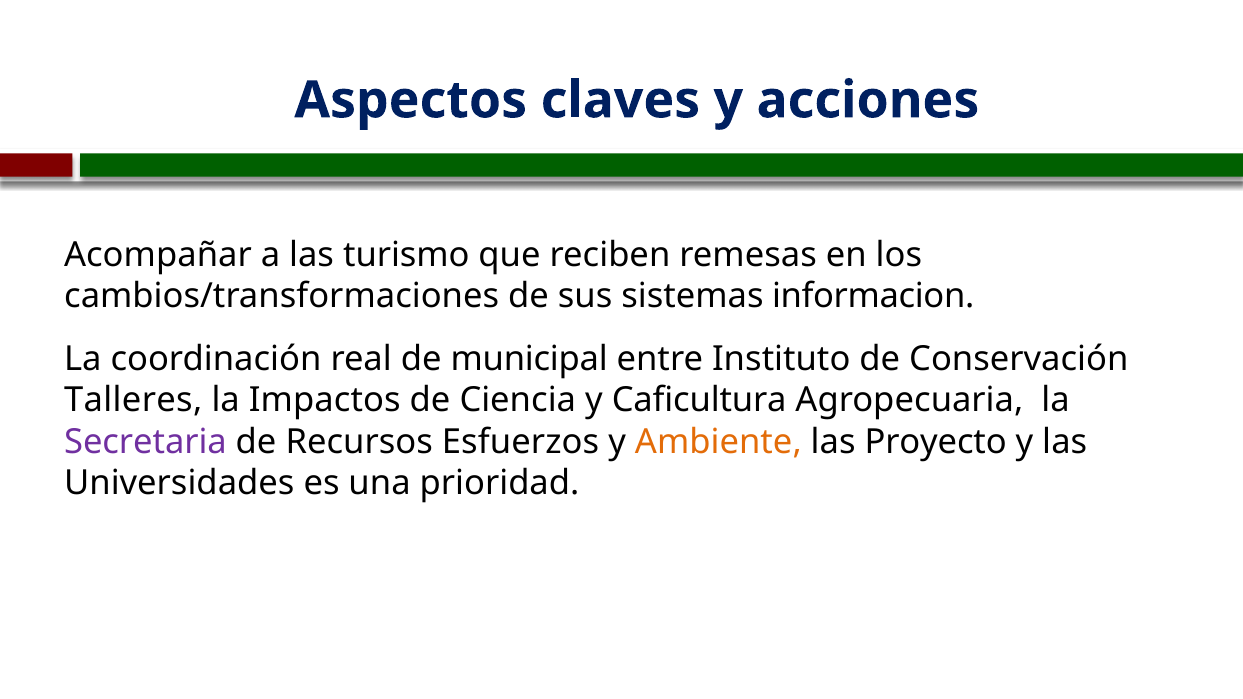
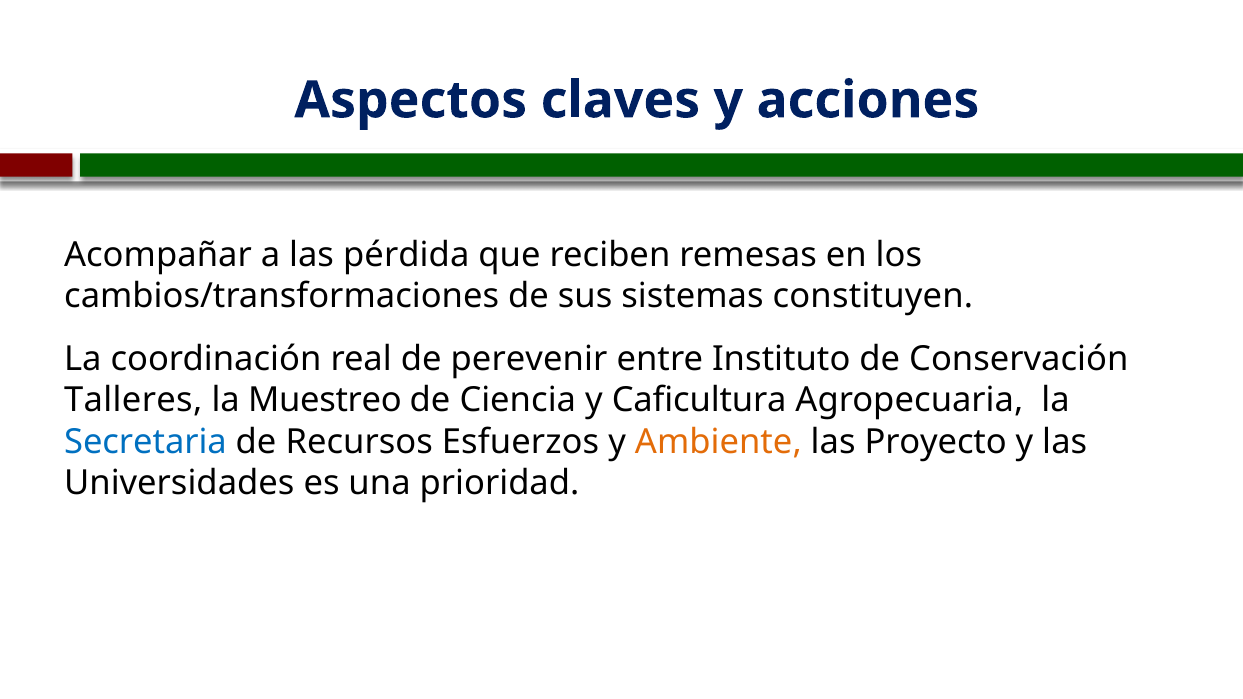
turismo: turismo -> pérdida (406, 255)
informacion: informacion -> constituyen (873, 297)
municipal: municipal -> perevenir (529, 359)
Impactos: Impactos -> Muestreo (325, 400)
Secretaria colour: purple -> blue (145, 442)
